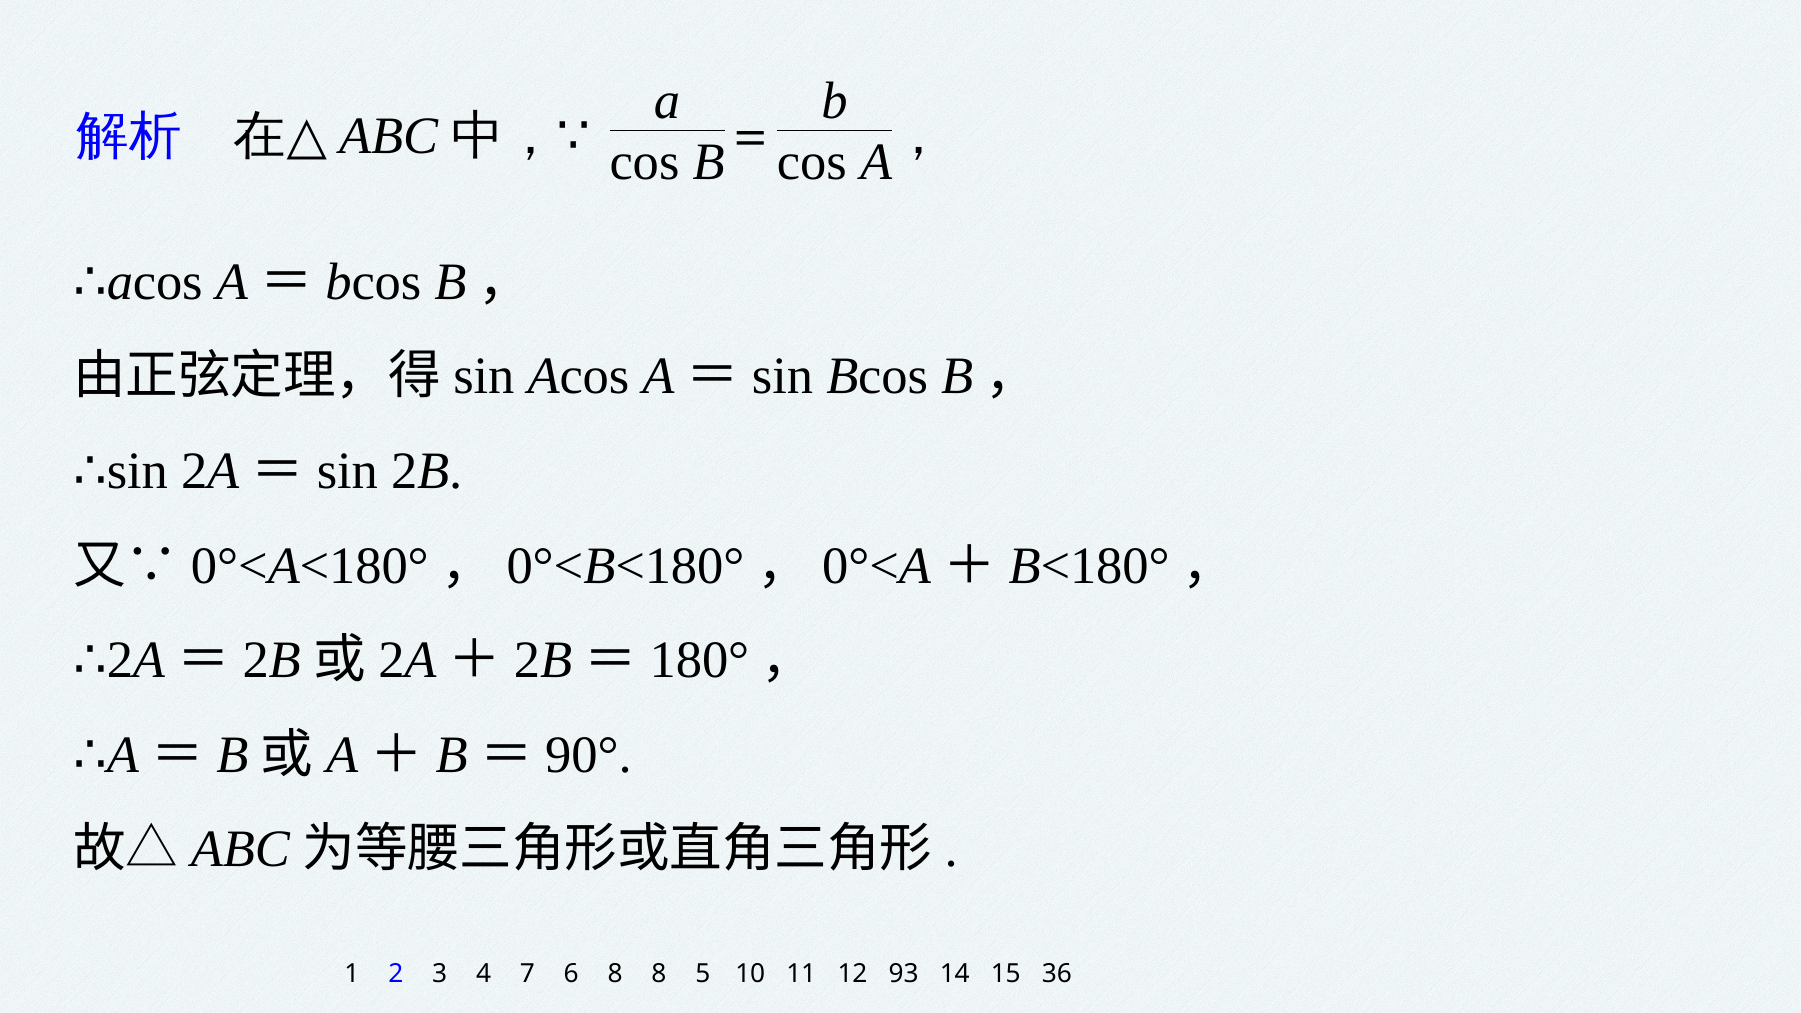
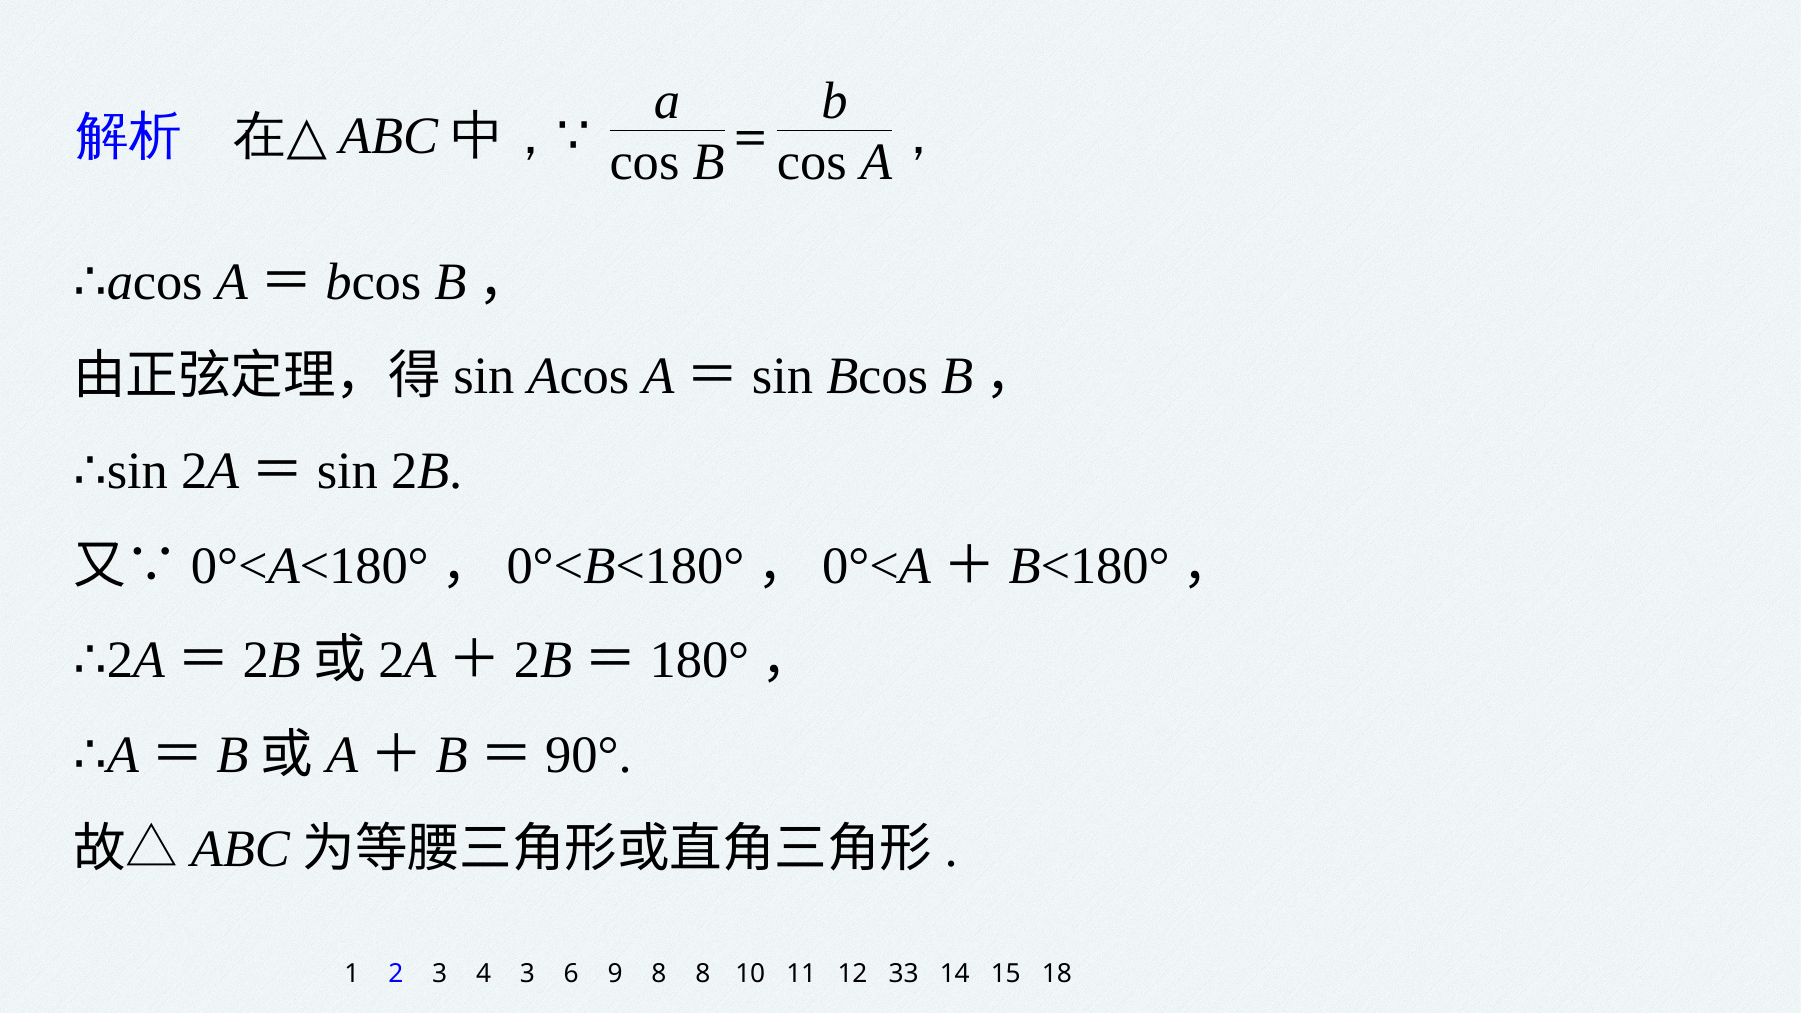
4 7: 7 -> 3 (527, 974)
6 8: 8 -> 9 (615, 974)
8 5: 5 -> 8 (703, 974)
93: 93 -> 33 (904, 974)
36: 36 -> 18 (1057, 974)
